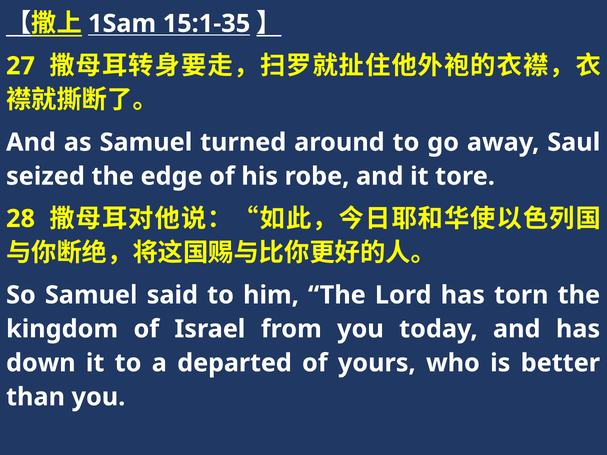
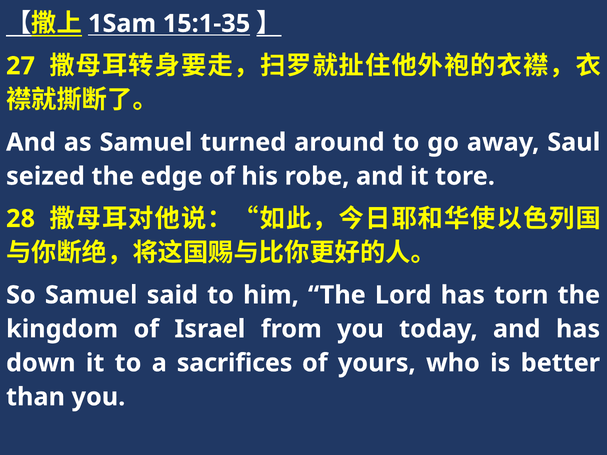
departed: departed -> sacrifices (235, 363)
